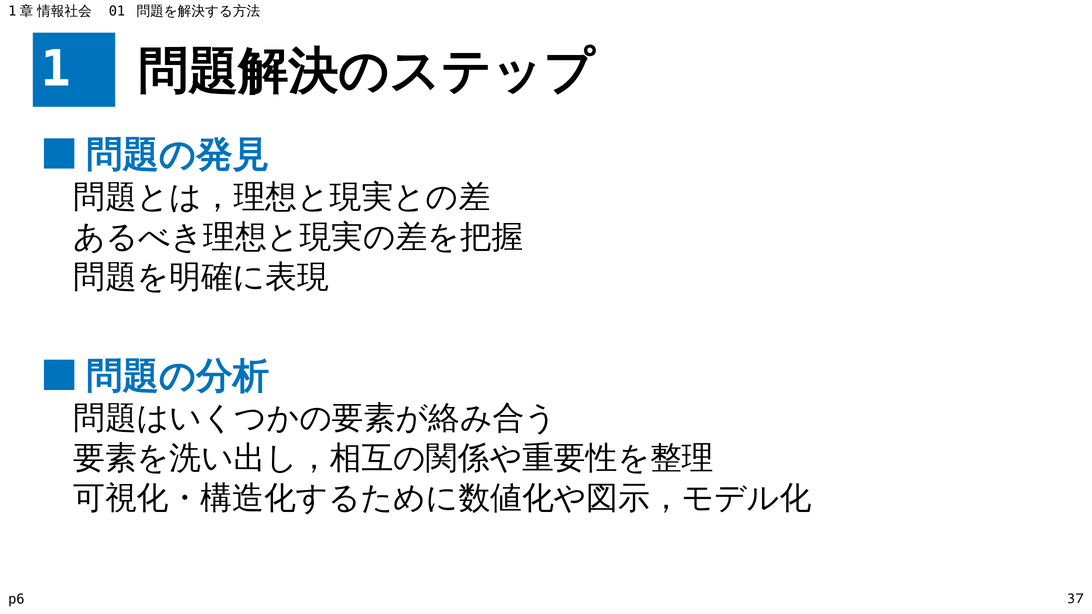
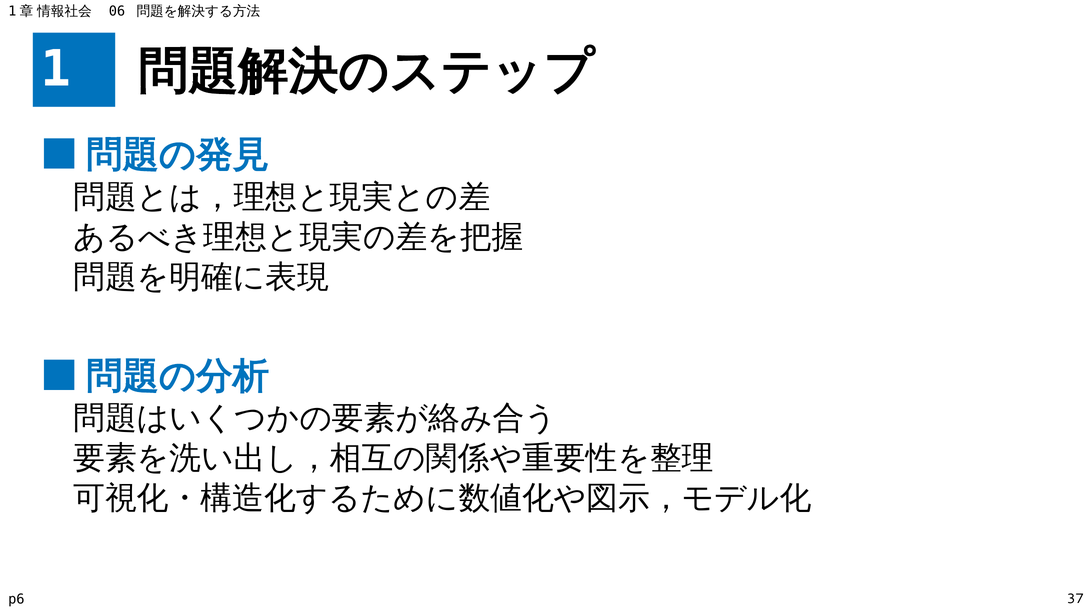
01: 01 -> 06 (117, 11)
